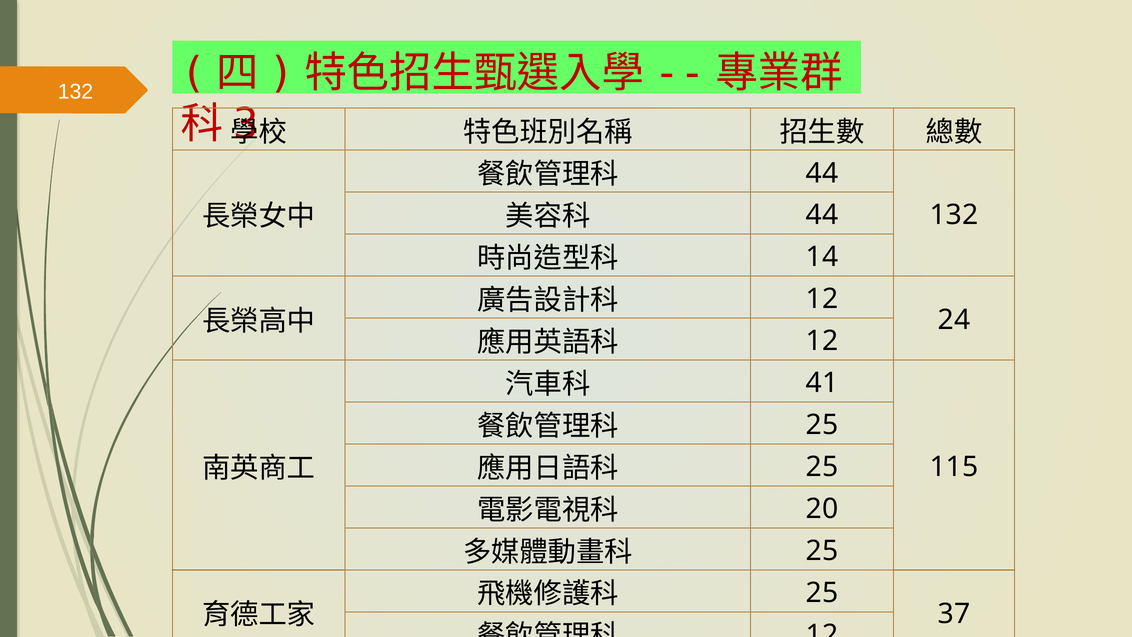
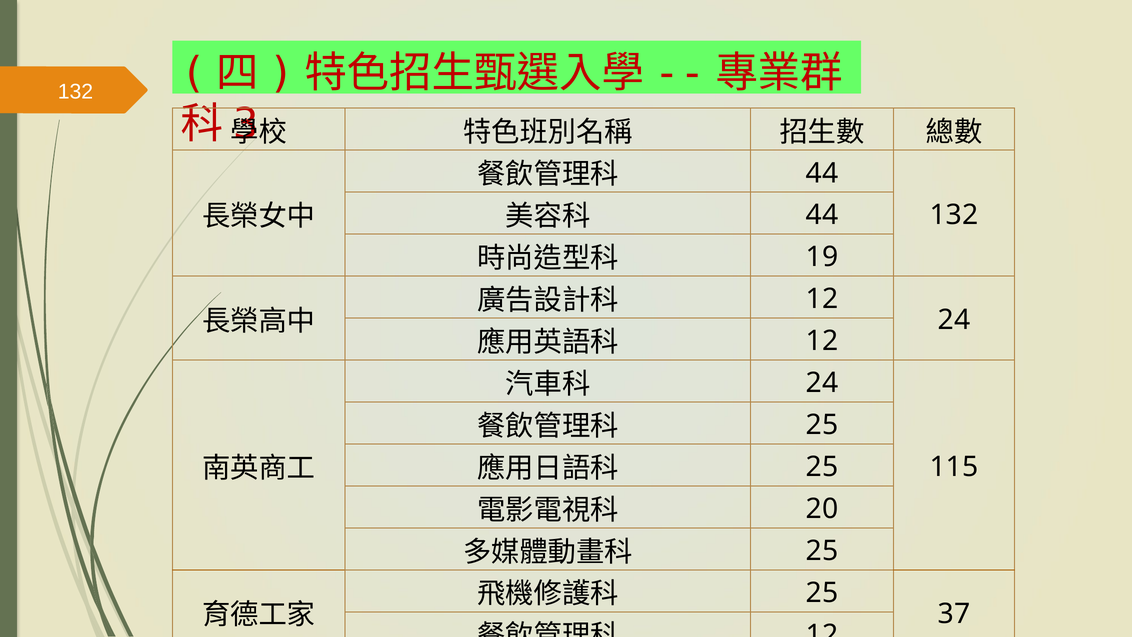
14: 14 -> 19 (822, 257)
41: 41 -> 24 (822, 383)
